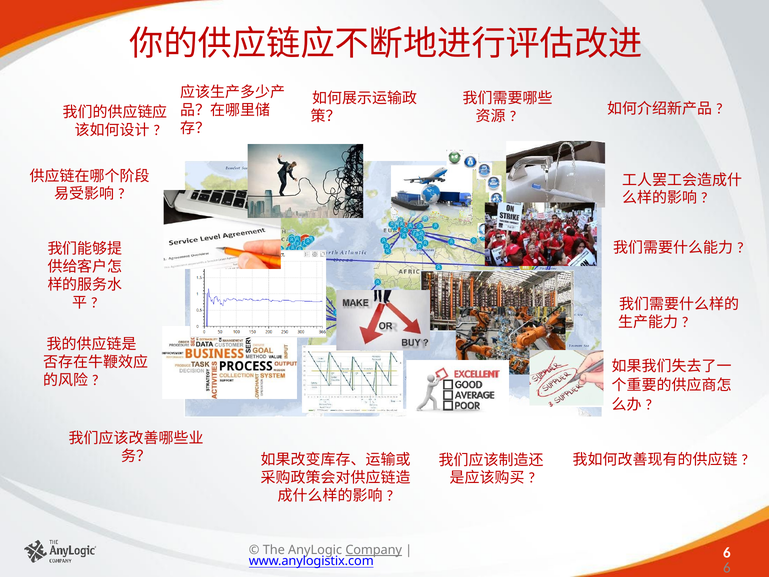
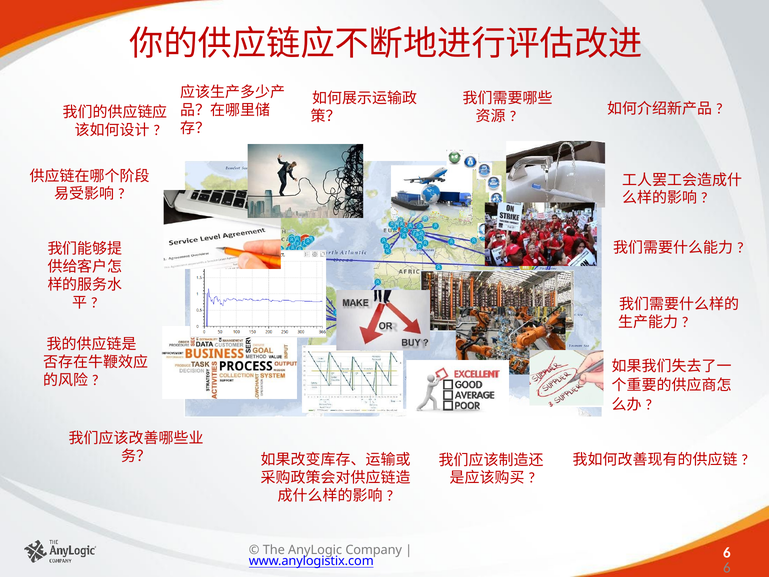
Company underline: present -> none (374, 550)
